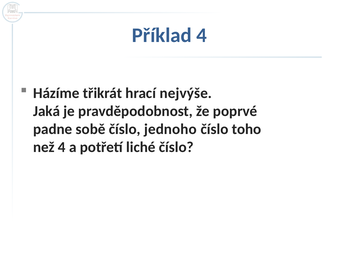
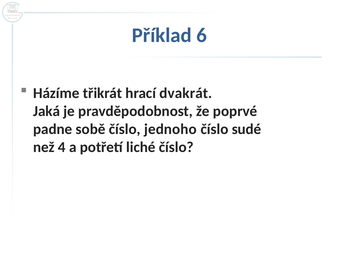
Příklad 4: 4 -> 6 (202, 35)
nejvýše: nejvýše -> dvakrát (186, 93)
toho: toho -> sudé (247, 129)
